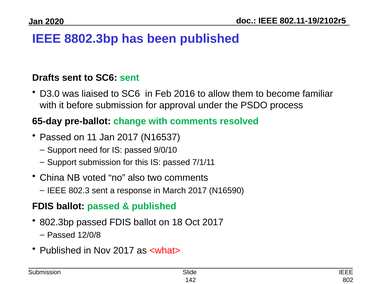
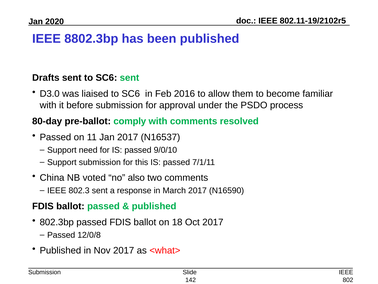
65-day: 65-day -> 80-day (47, 121)
change: change -> comply (130, 121)
